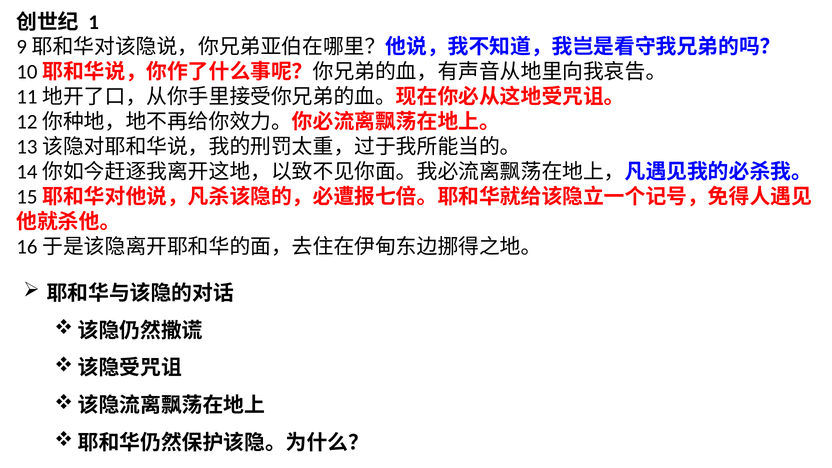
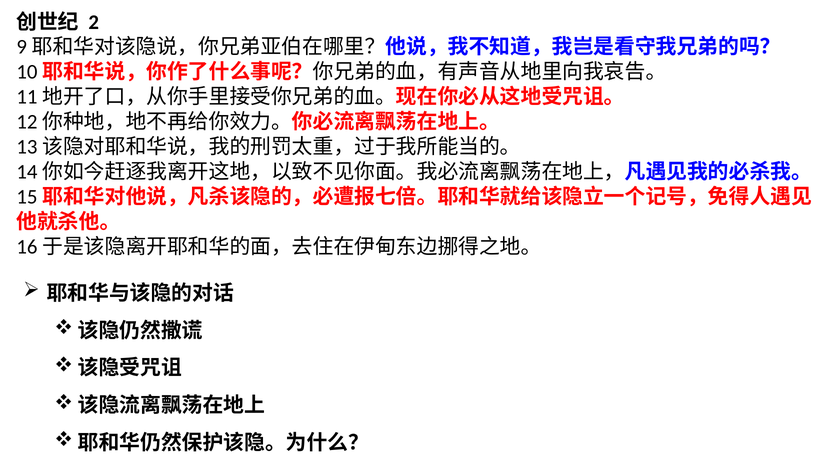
1: 1 -> 2 (94, 22)
